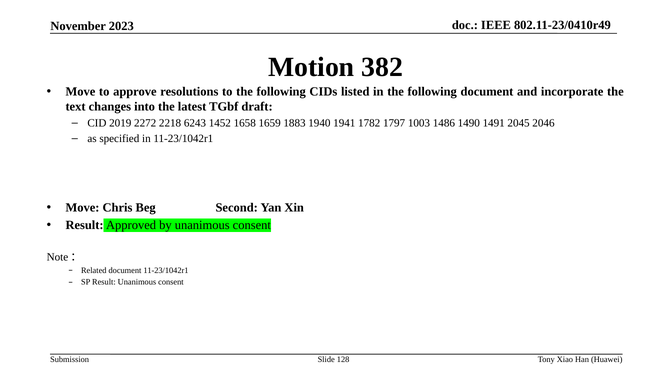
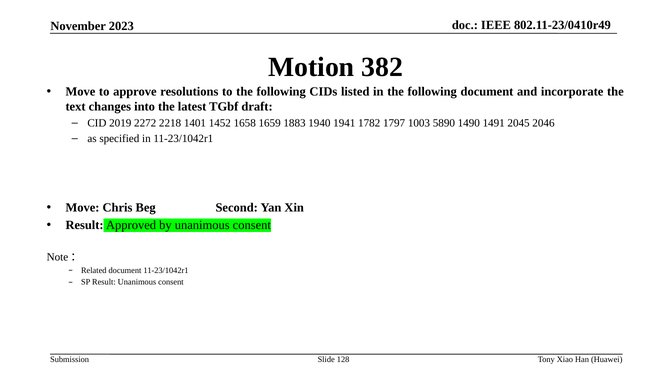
6243: 6243 -> 1401 (195, 123)
1486: 1486 -> 5890 (444, 123)
